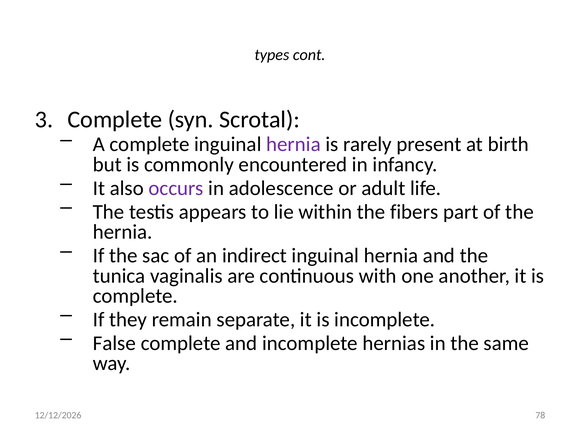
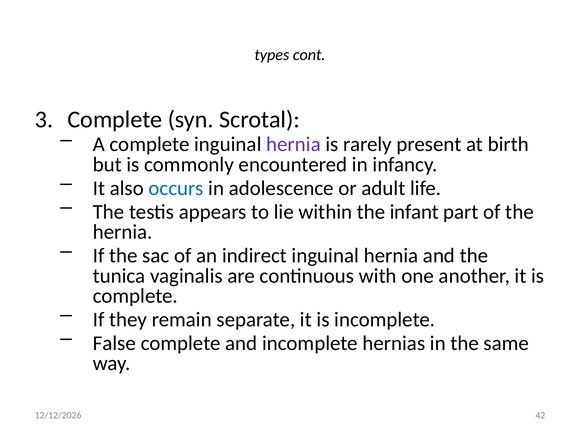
occurs colour: purple -> blue (176, 188)
fibers: fibers -> infant (414, 212)
78: 78 -> 42 (540, 415)
